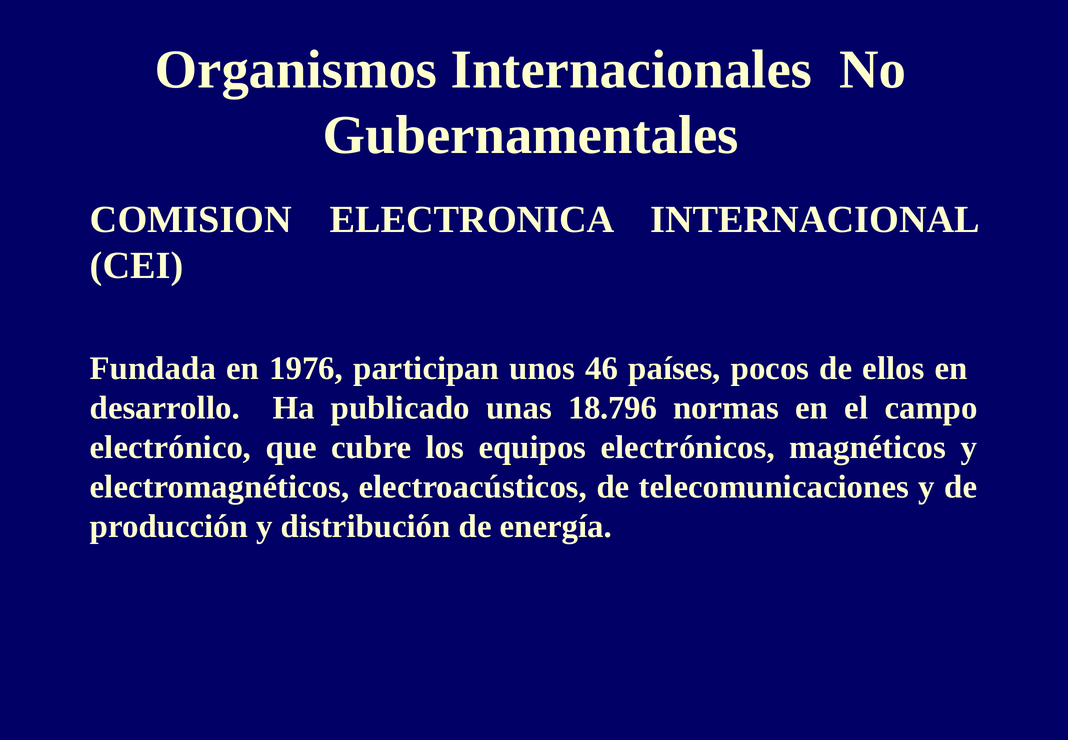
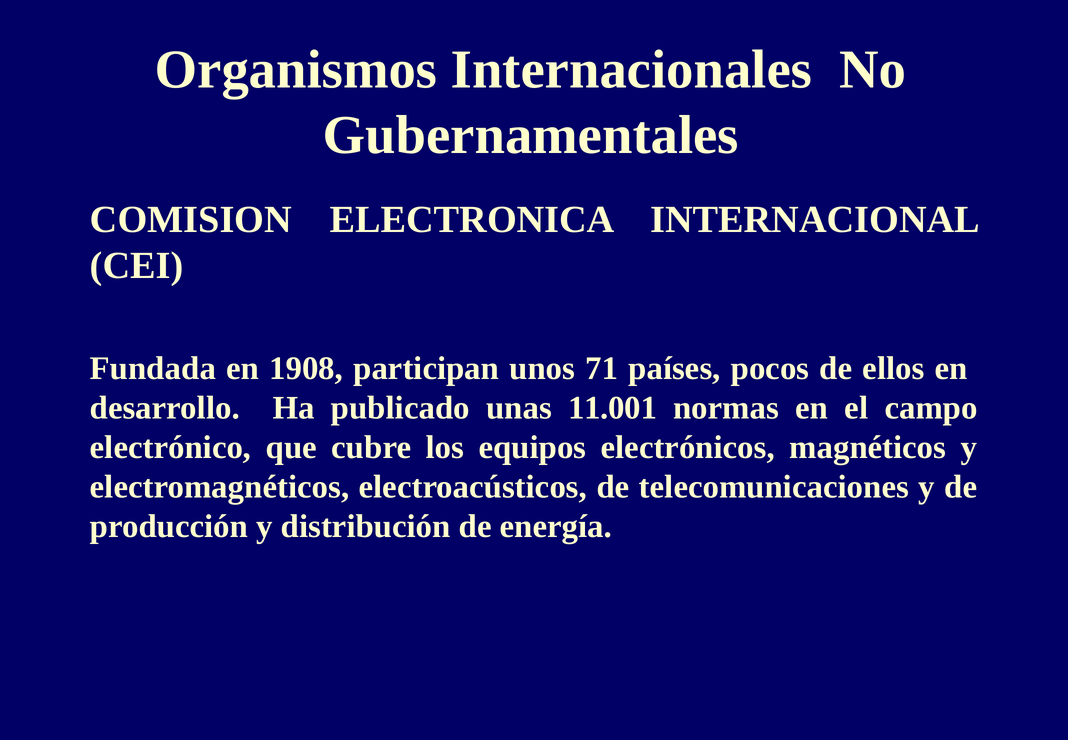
1976: 1976 -> 1908 (306, 368)
46: 46 -> 71 (602, 368)
18.796: 18.796 -> 11.001 (613, 408)
